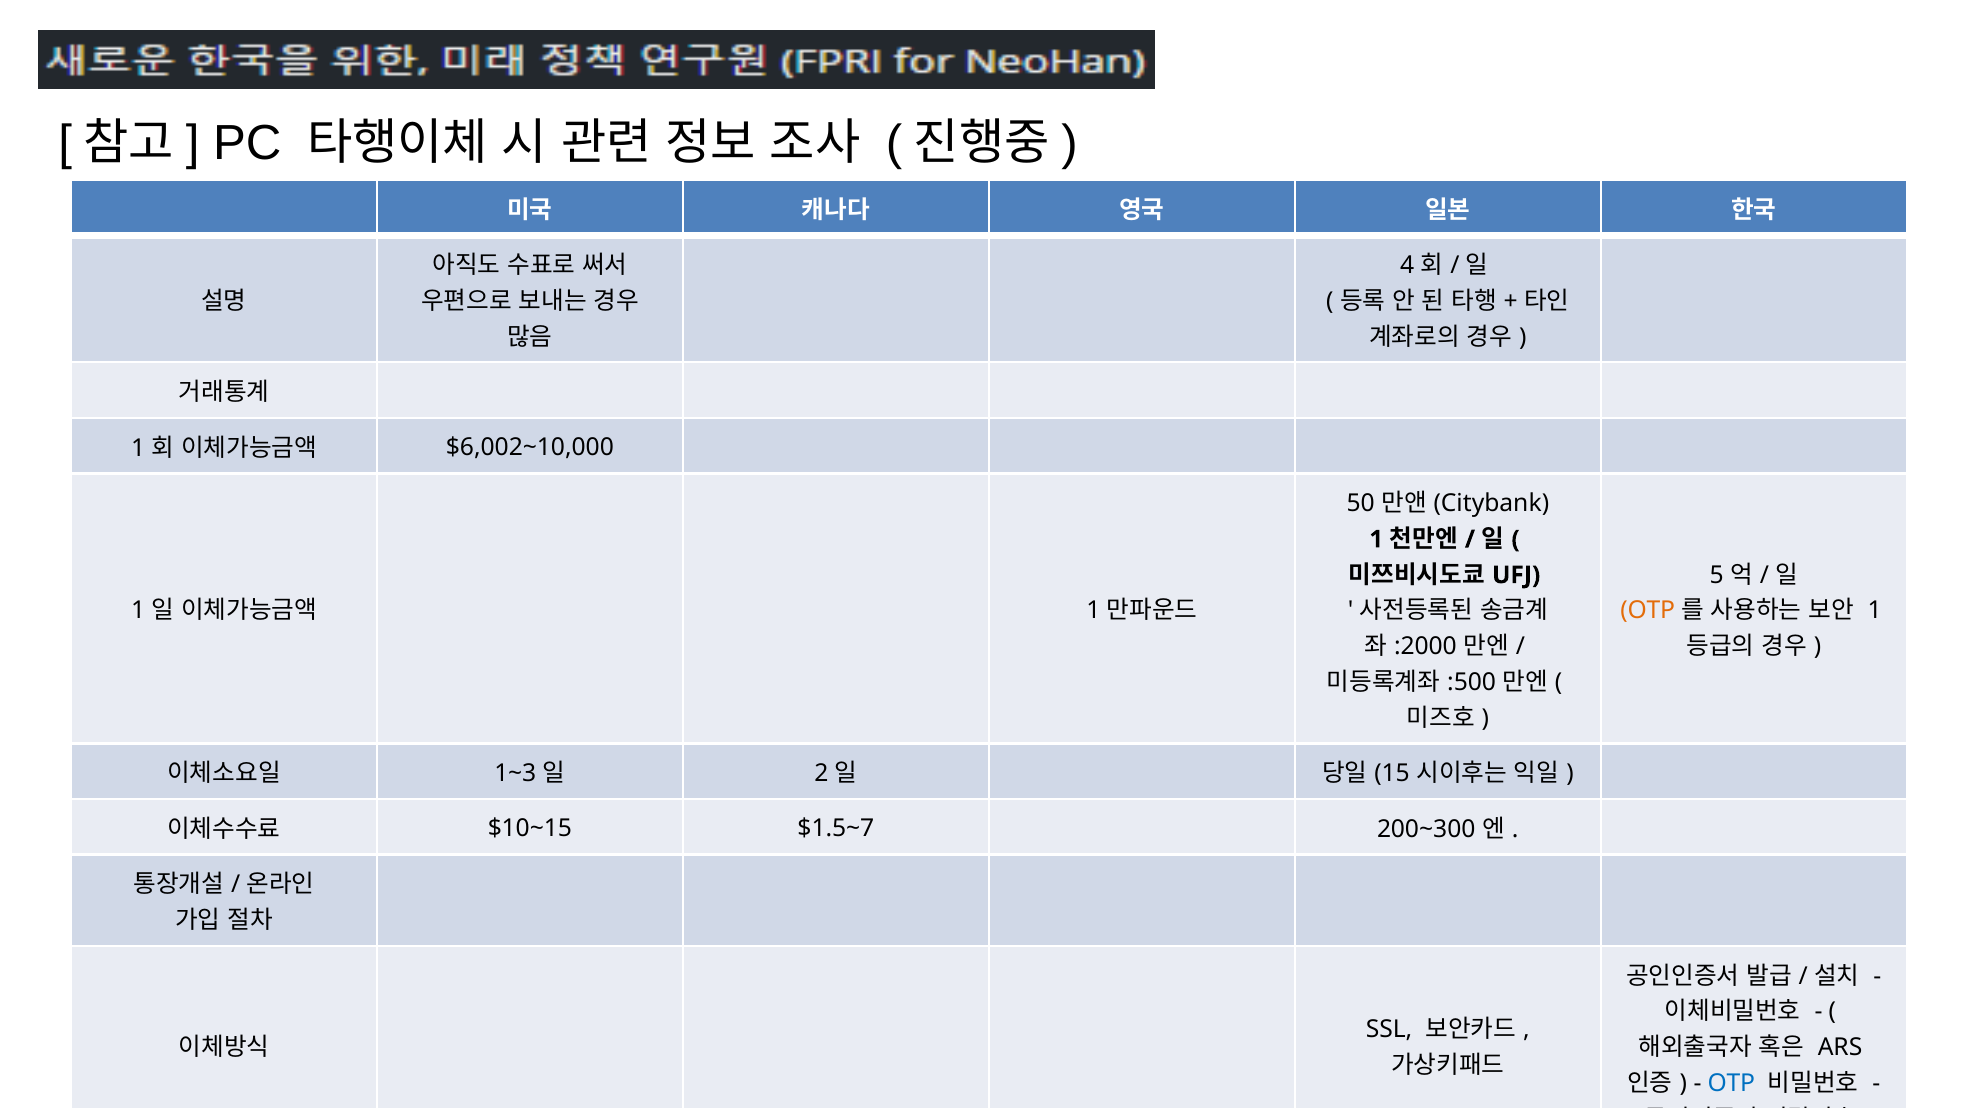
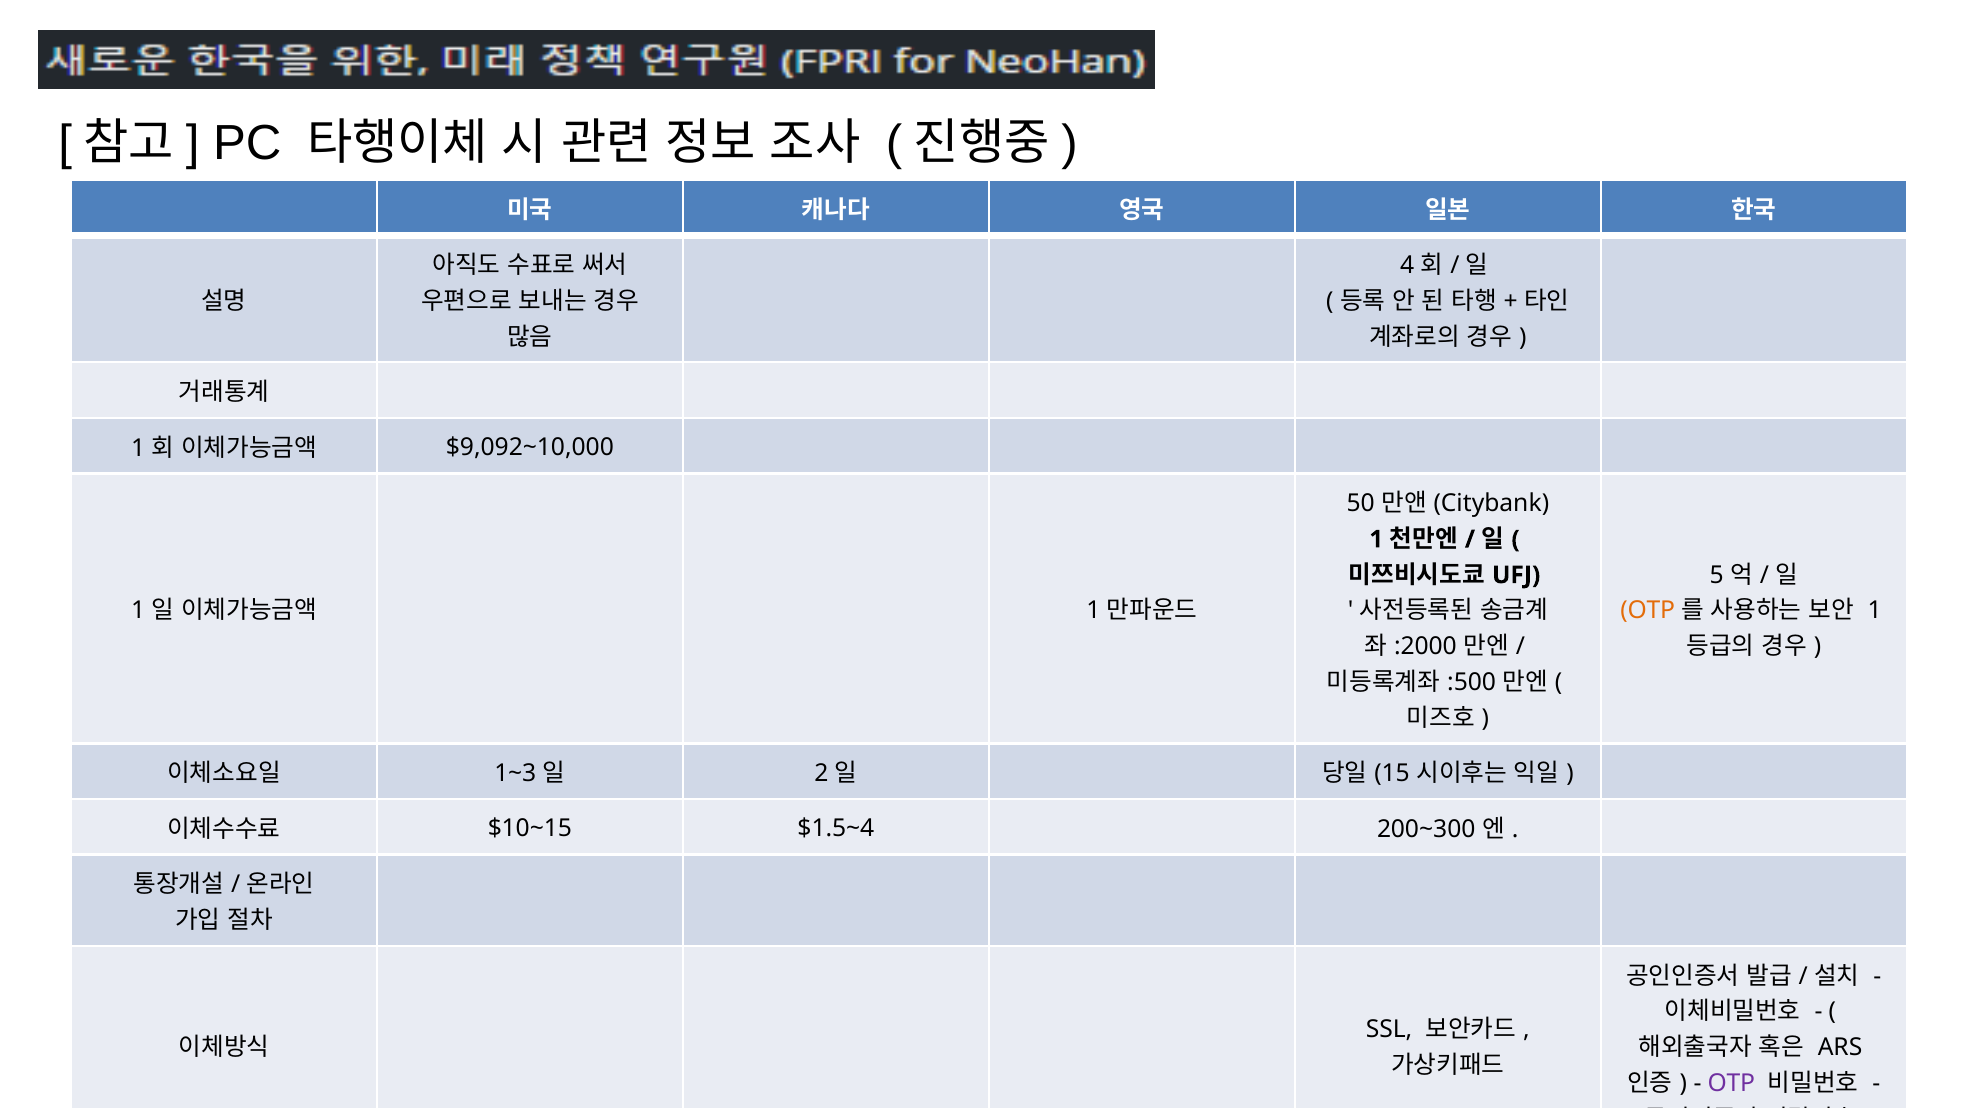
$6,002~10,000: $6,002~10,000 -> $9,092~10,000 (530, 447)
$1.5~7: $1.5~7 -> $1.5~4 (836, 828)
OTP colour: blue -> purple (1731, 1083)
